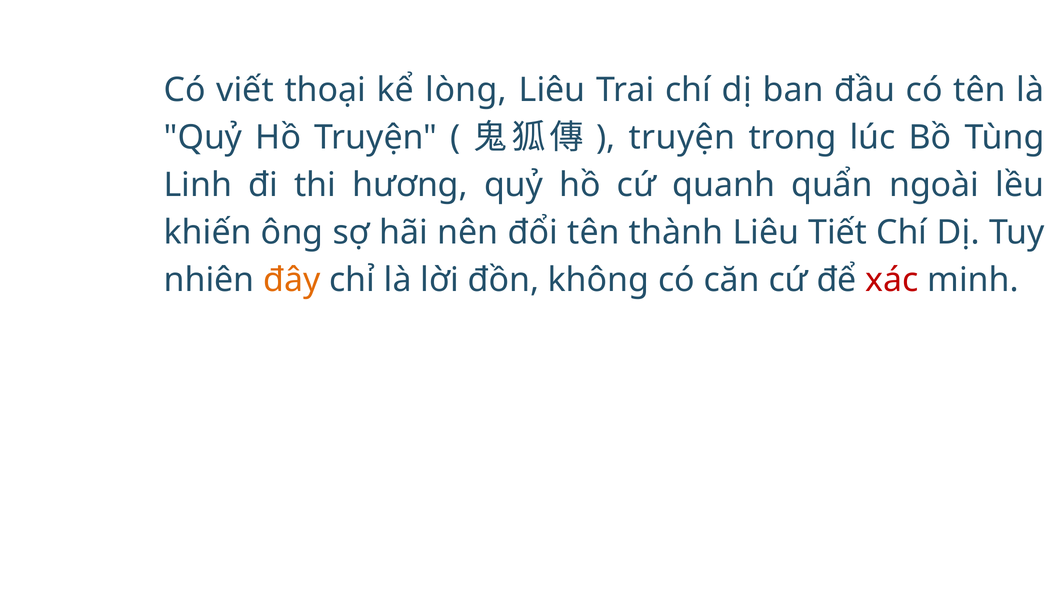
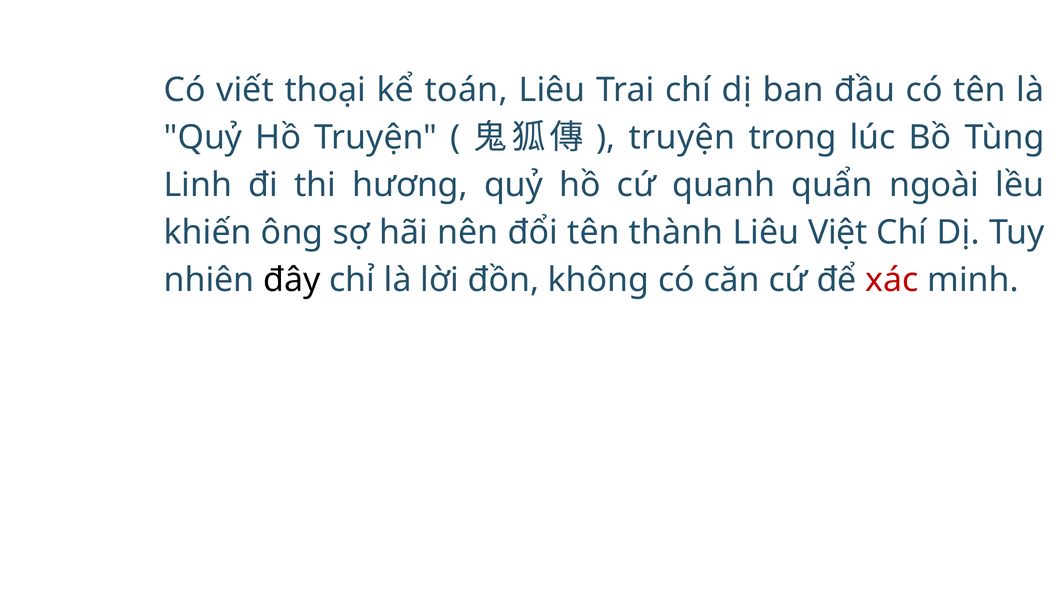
lòng: lòng -> toán (466, 90)
Tiết: Tiết -> Việt (838, 233)
đây colour: orange -> black (292, 280)
